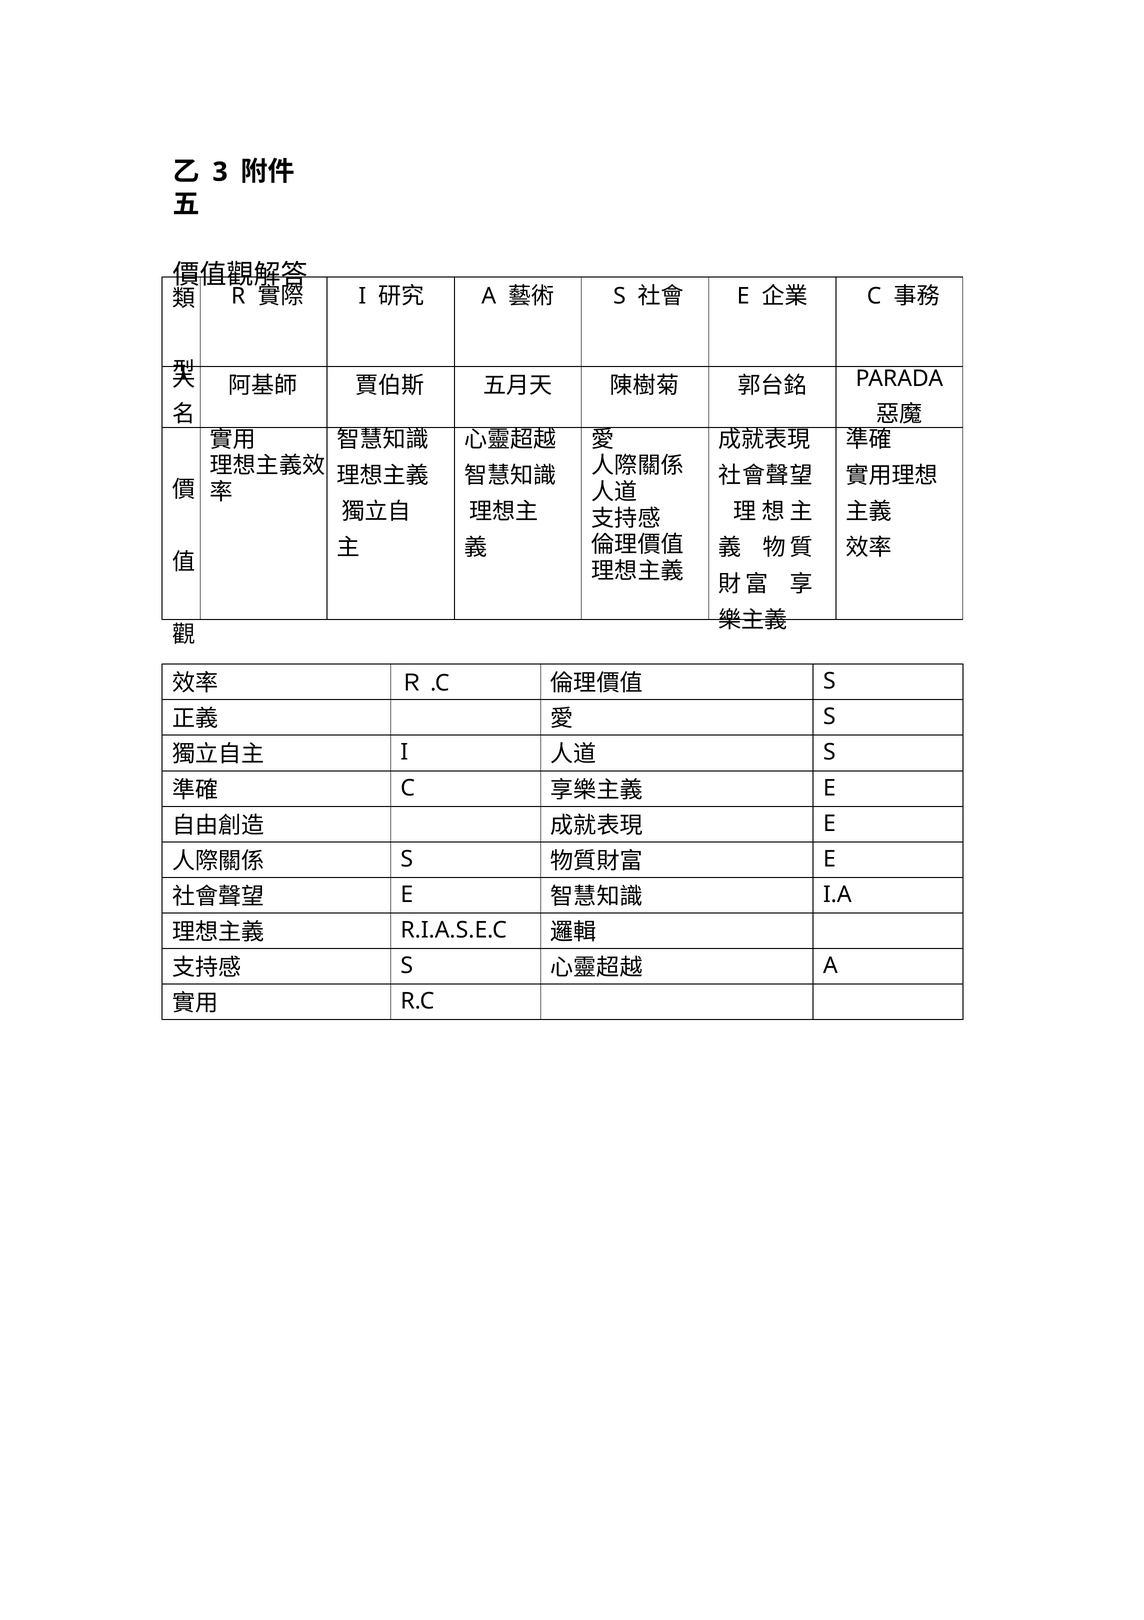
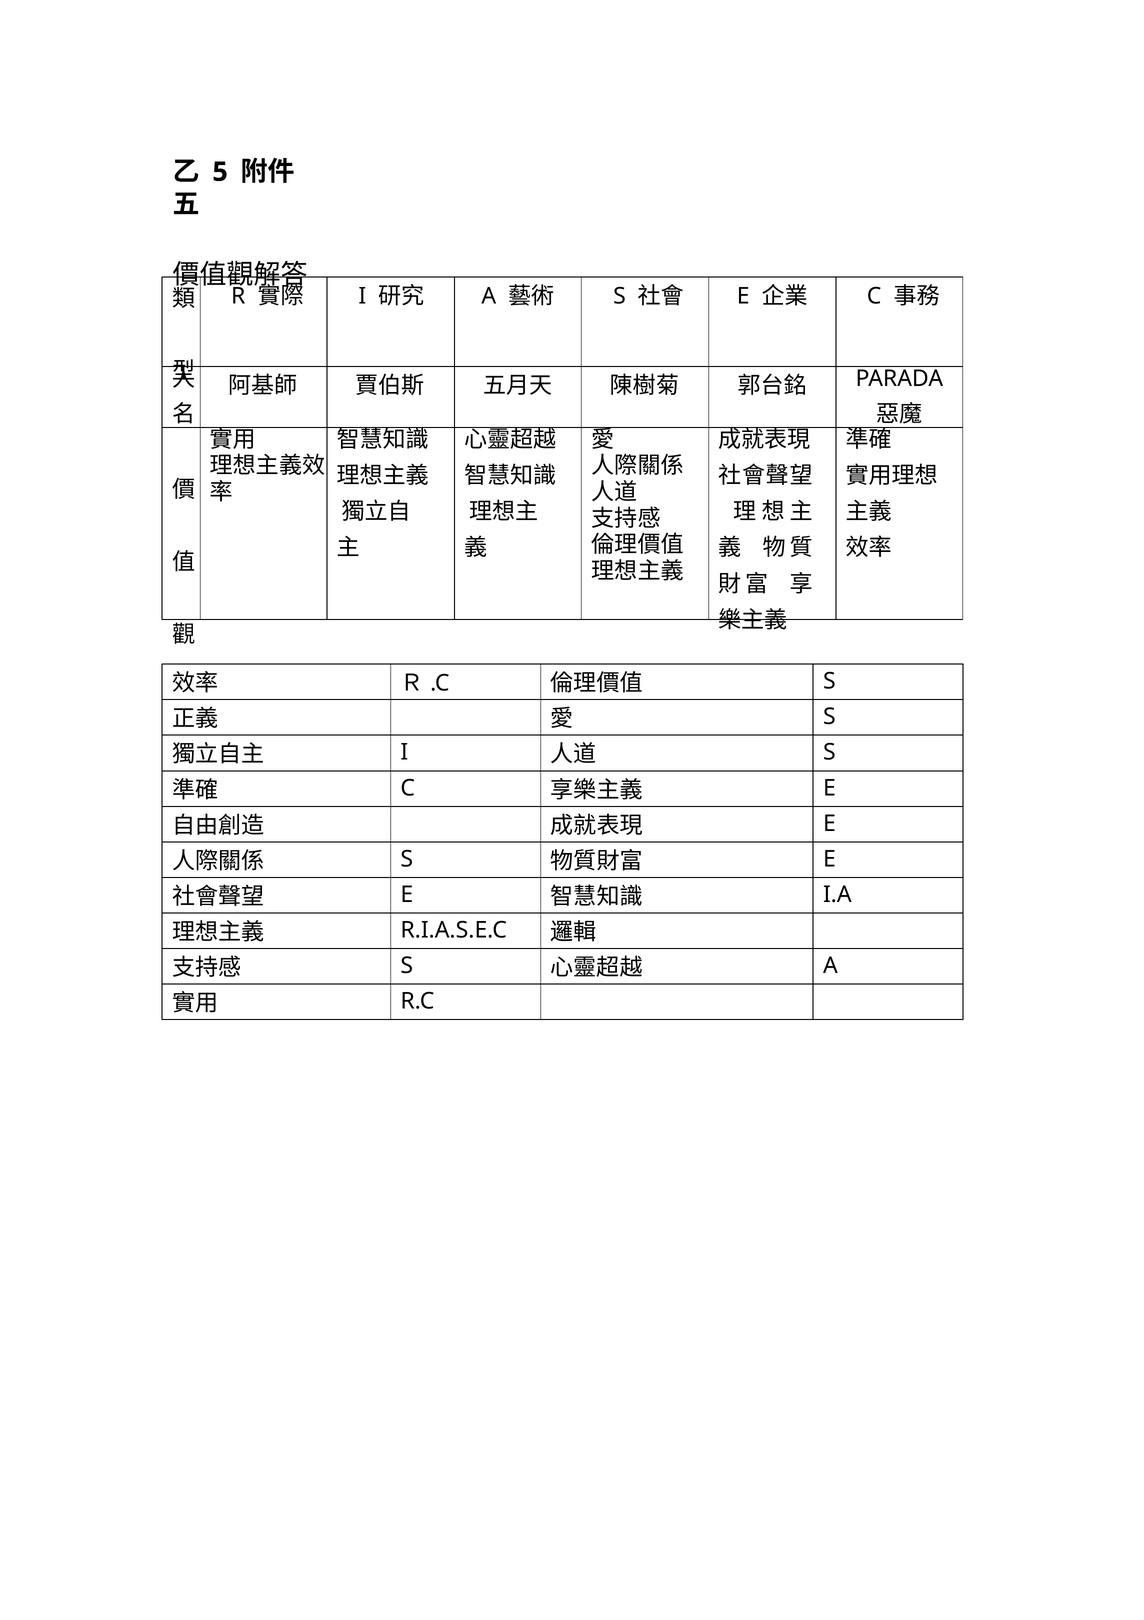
3: 3 -> 5 (220, 172)
